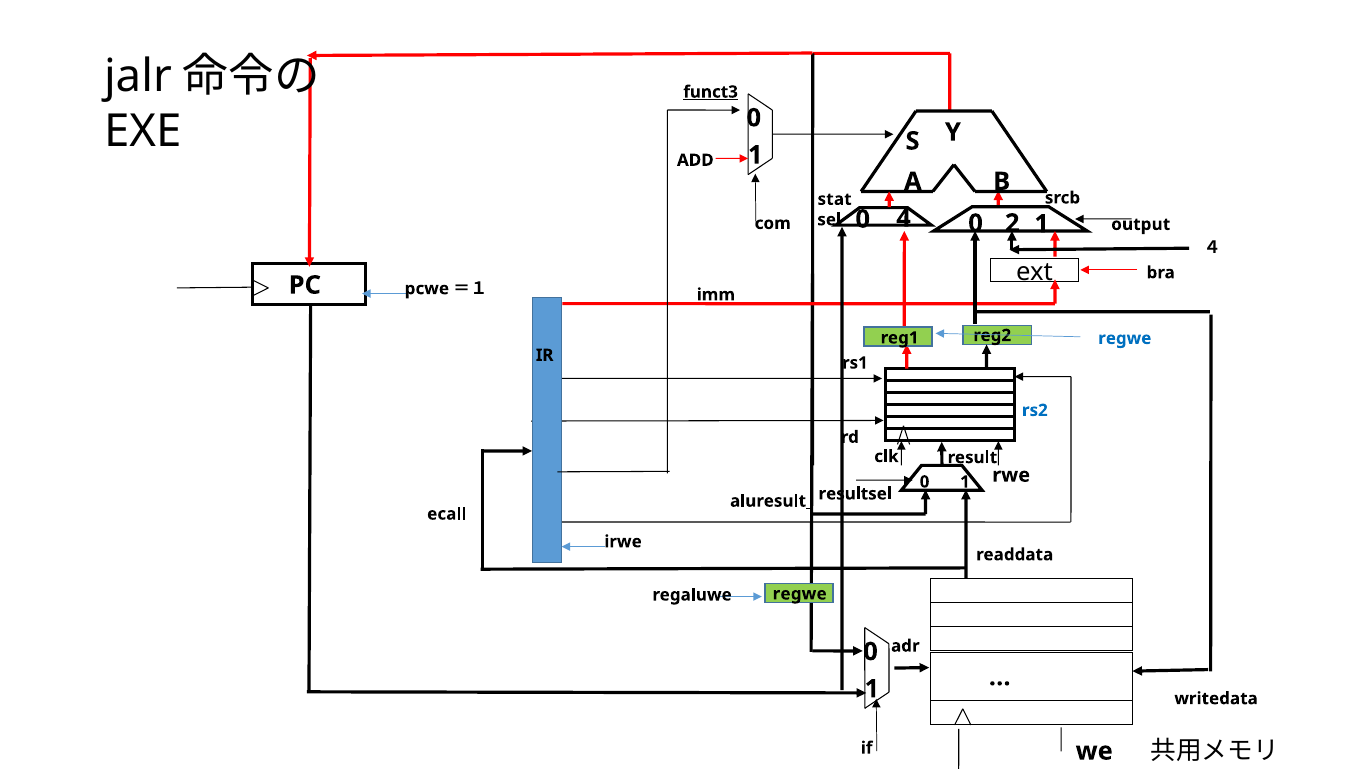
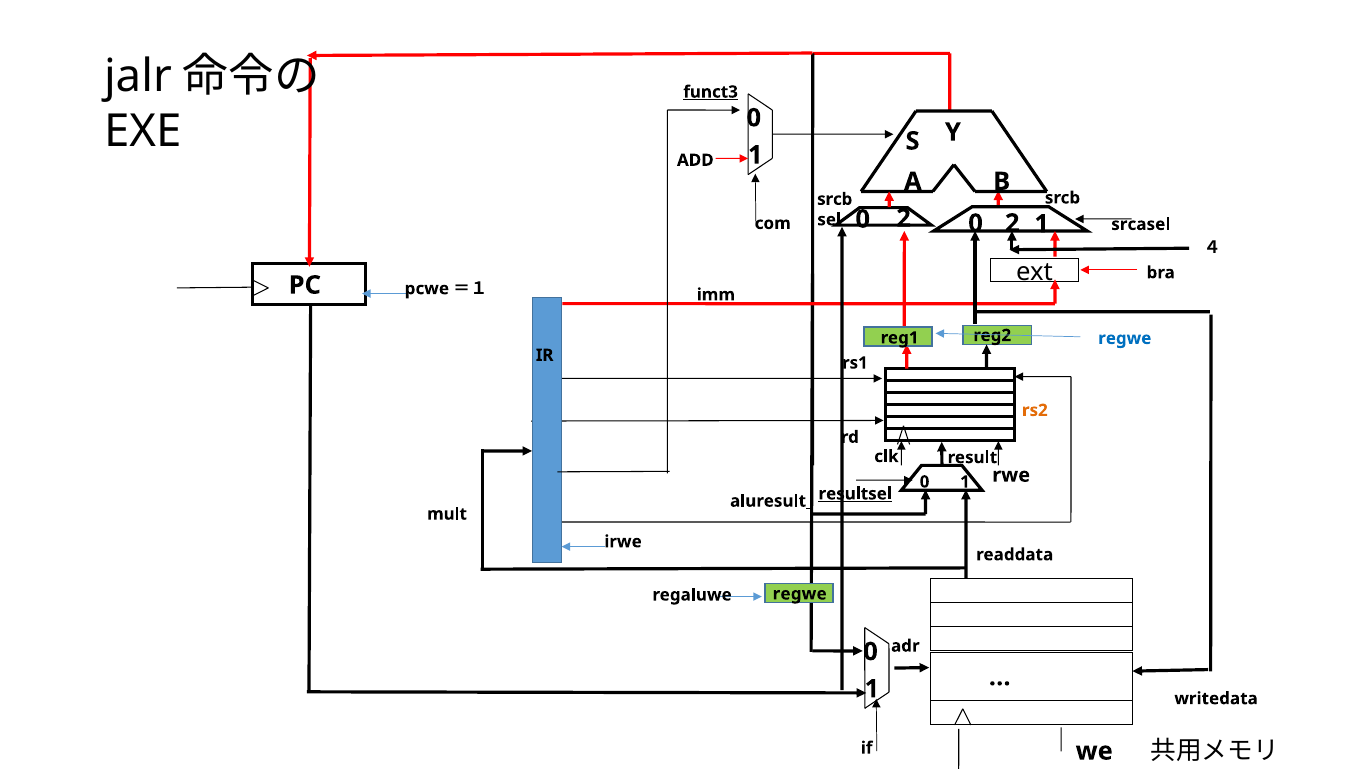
stat: stat -> srcb (835, 199)
0 4: 4 -> 2 (904, 218)
output: output -> srcasel (1141, 224)
rs2 colour: blue -> orange (1035, 410)
resultsel underline: none -> present (855, 494)
ecall: ecall -> mult (447, 514)
